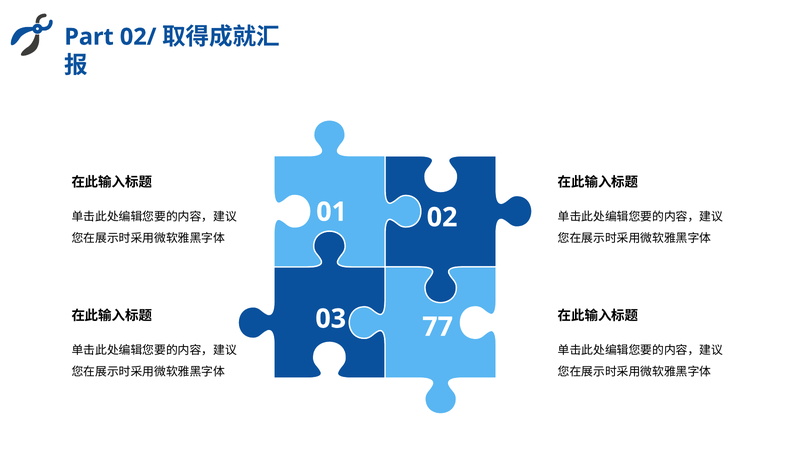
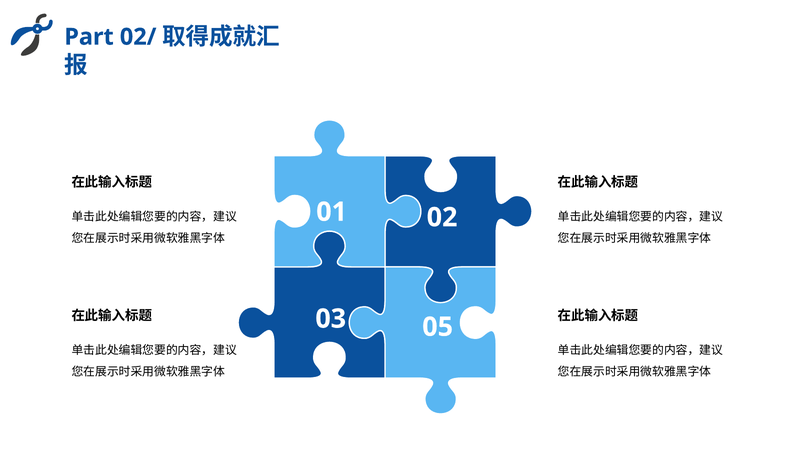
77: 77 -> 05 (438, 327)
